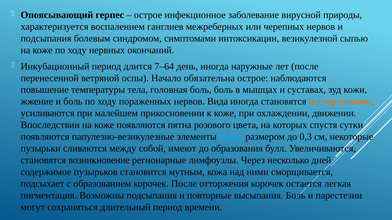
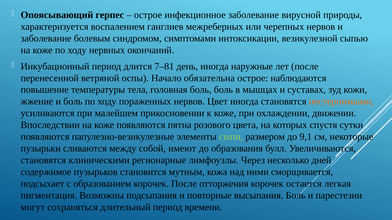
подсыпания: подсыпания -> заболевание (46, 39)
7–64: 7–64 -> 7–81 (164, 66)
Вида: Вида -> Цвет (217, 102)
сыпи colour: light blue -> light green (231, 137)
0,3: 0,3 -> 9,1 (306, 137)
возникновение: возникновение -> клиническими (99, 161)
